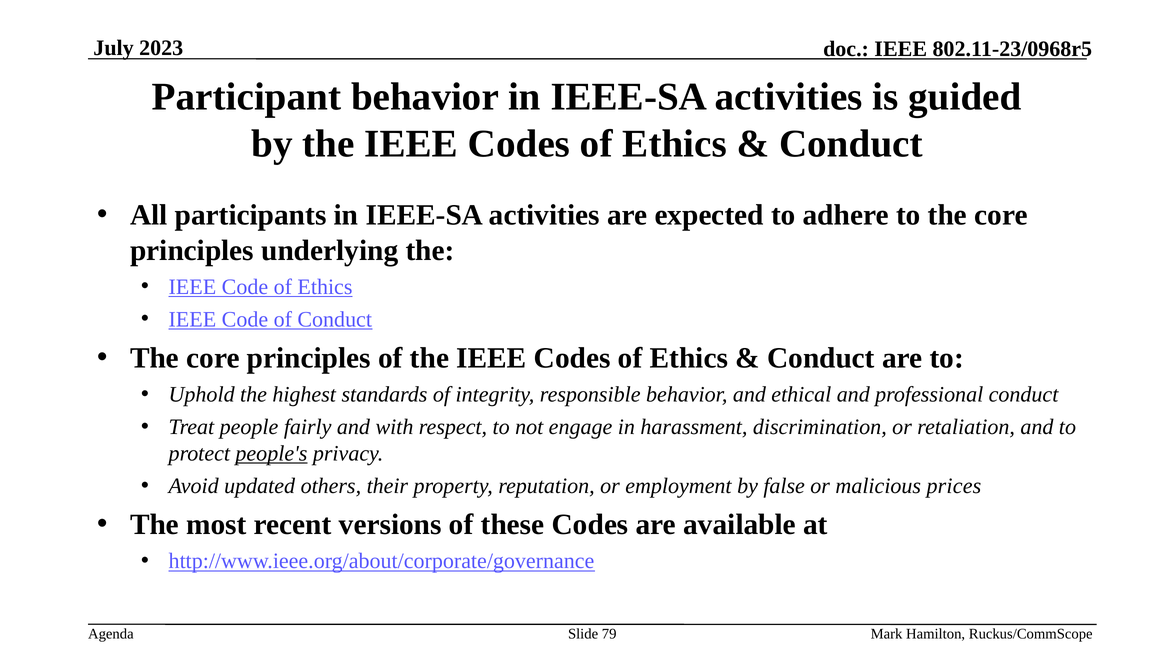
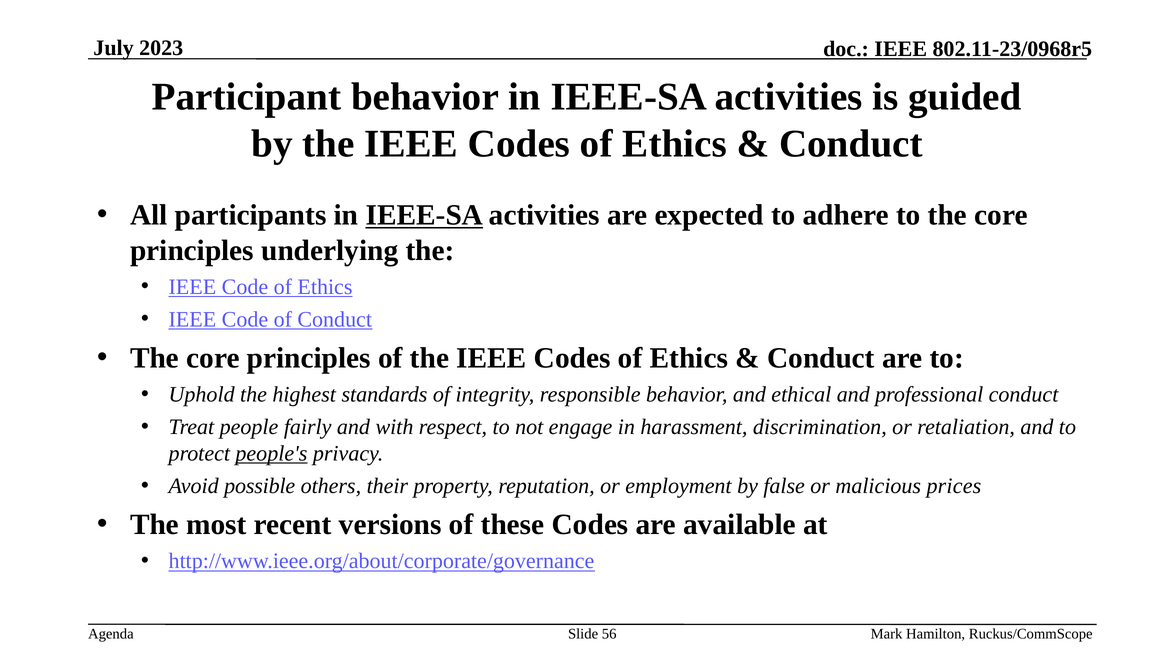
IEEE-SA underline: none -> present (424, 215)
updated: updated -> possible (260, 486)
79: 79 -> 56 (609, 634)
